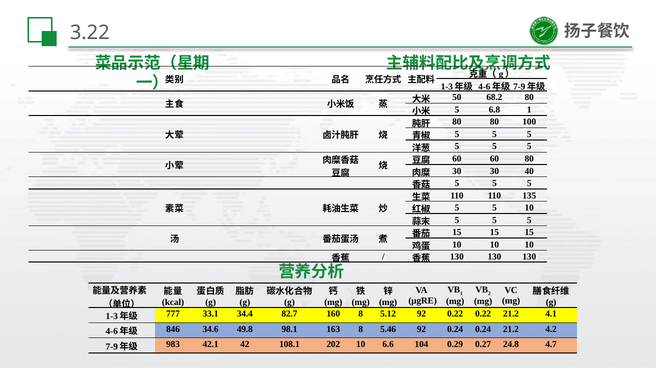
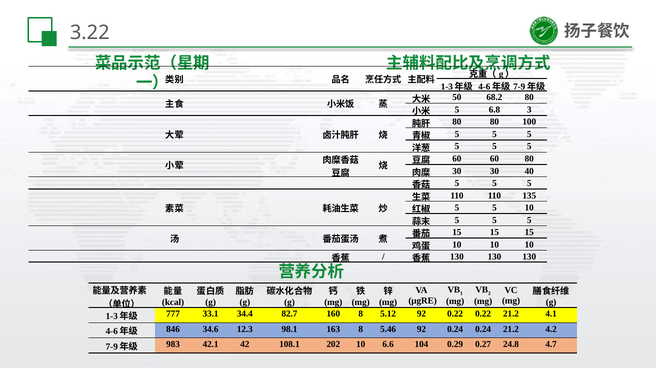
6.8 1: 1 -> 3 (529, 110)
49.8: 49.8 -> 12.3 (245, 329)
